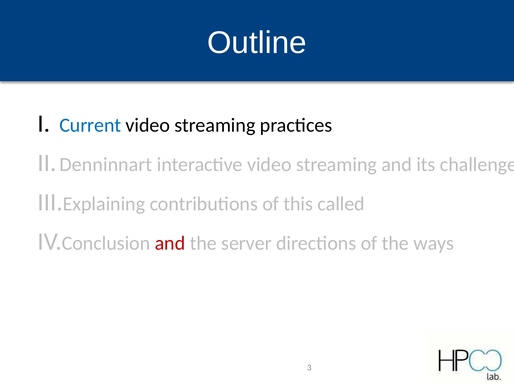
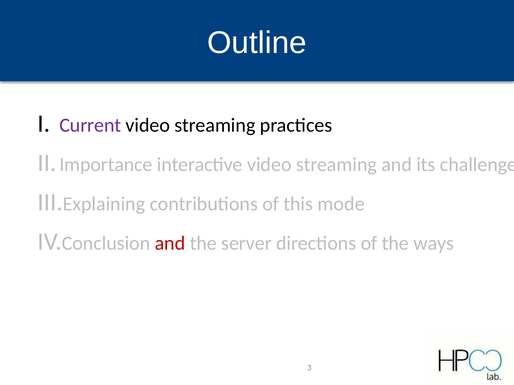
Current colour: blue -> purple (90, 126)
Denninnart: Denninnart -> Importance (106, 165)
called: called -> mode (341, 204)
